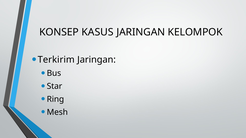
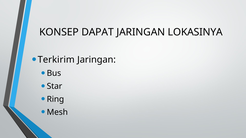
KASUS: KASUS -> DAPAT (98, 32)
KELOMPOK: KELOMPOK -> LOKASINYA (195, 32)
